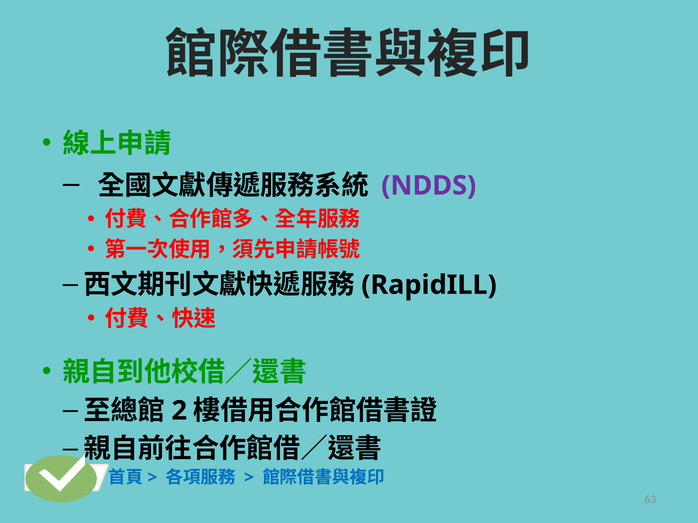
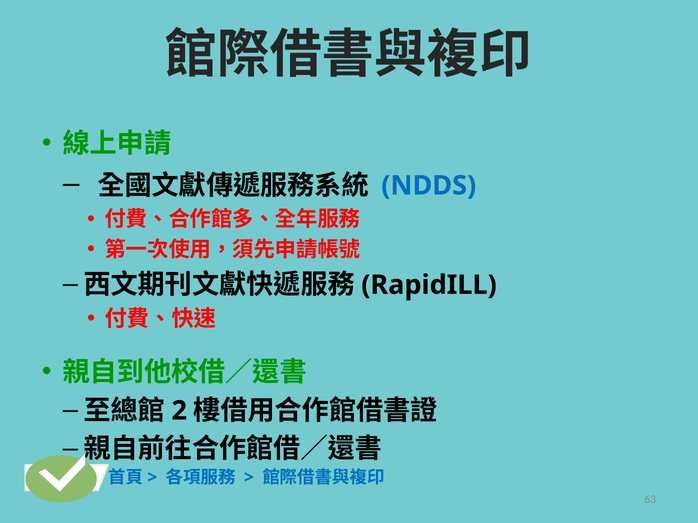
NDDS colour: purple -> blue (429, 186)
